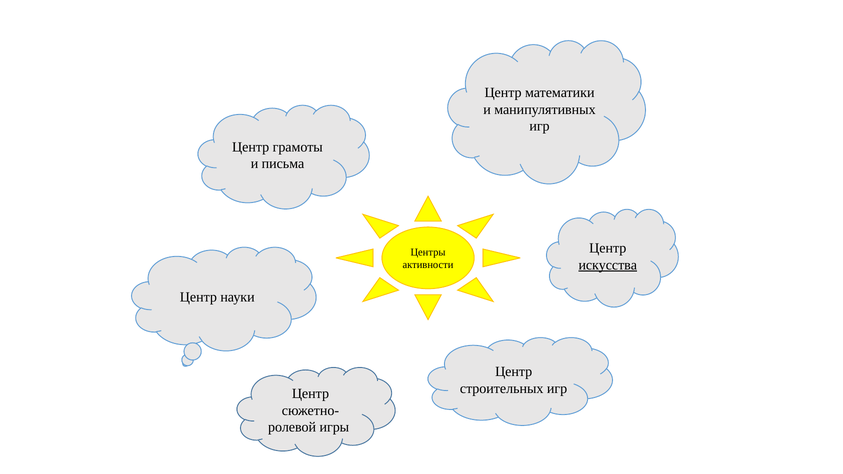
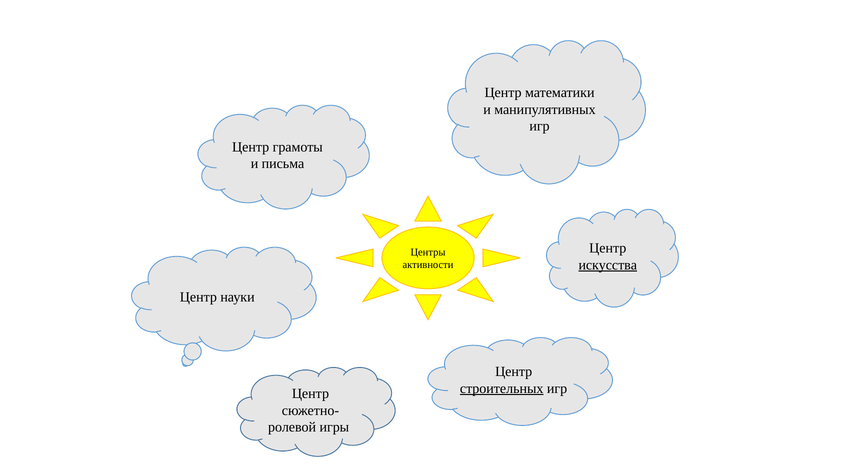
строительных underline: none -> present (502, 389)
